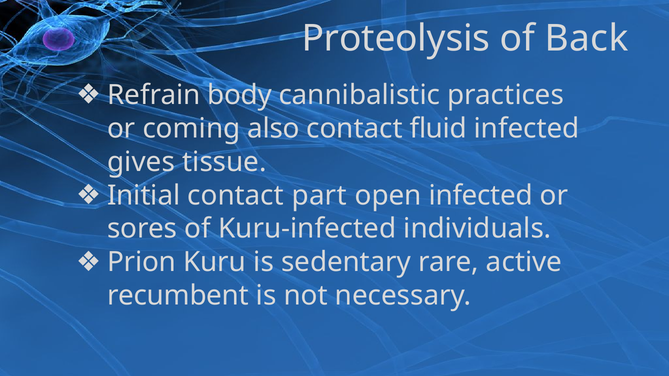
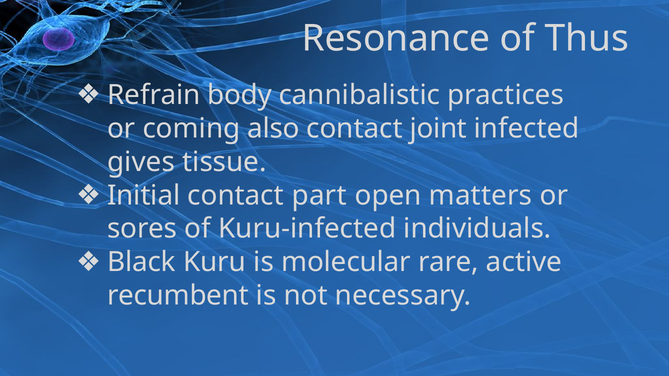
Proteolysis: Proteolysis -> Resonance (396, 38)
Back: Back -> Thus (587, 38)
fluid: fluid -> joint (438, 129)
open infected: infected -> matters (481, 196)
Prion: Prion -> Black (141, 262)
sedentary: sedentary -> molecular (346, 262)
